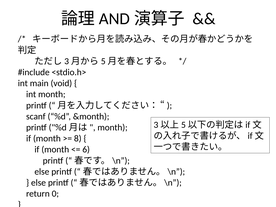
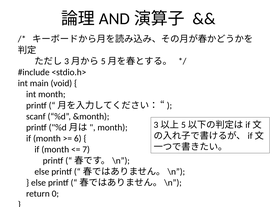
8: 8 -> 6 (78, 138)
6: 6 -> 7 (86, 150)
